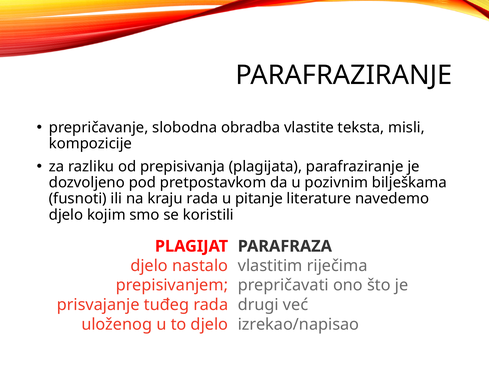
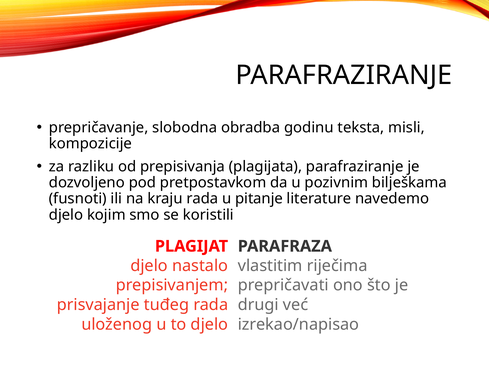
vlastite: vlastite -> godinu (309, 128)
